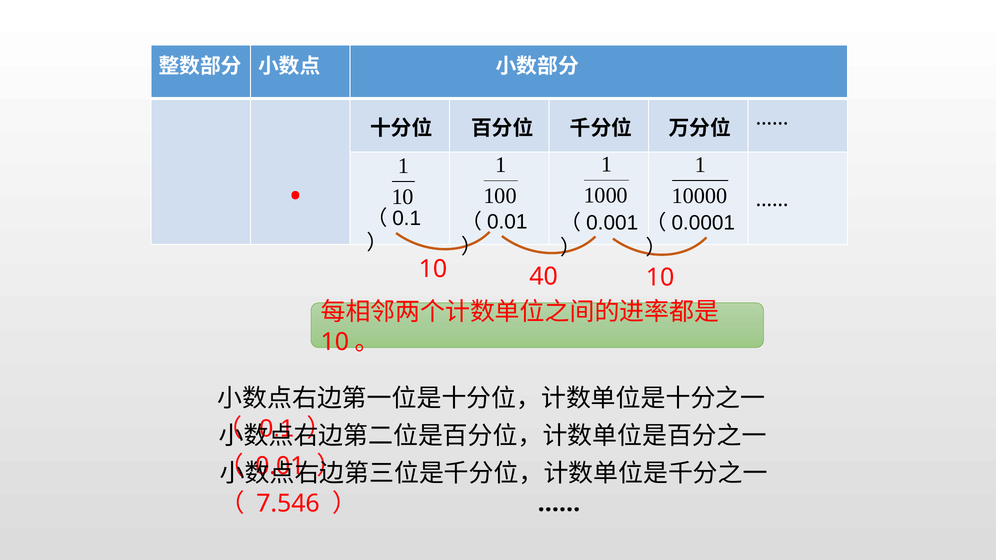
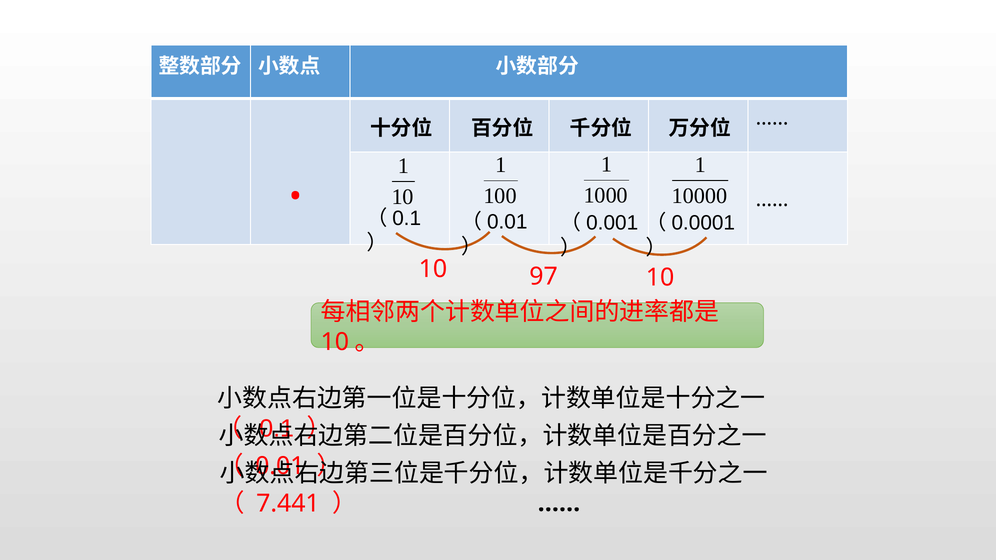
40: 40 -> 97 (544, 277)
7.546: 7.546 -> 7.441 (288, 504)
